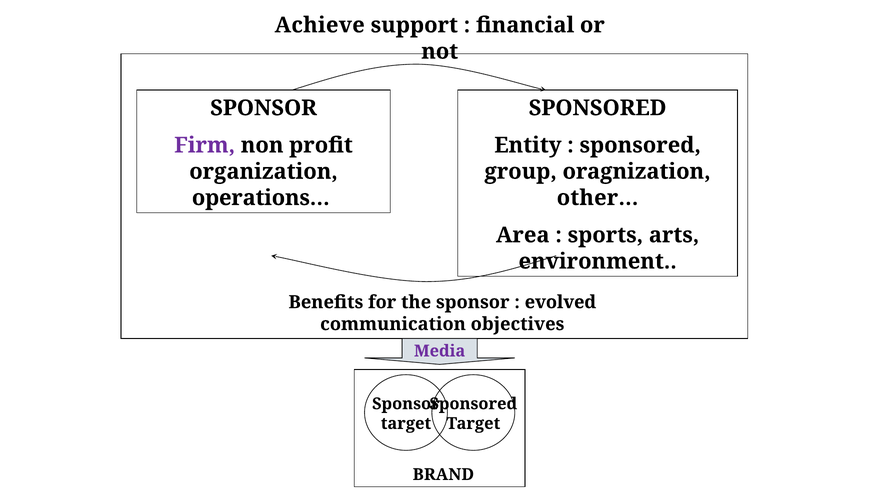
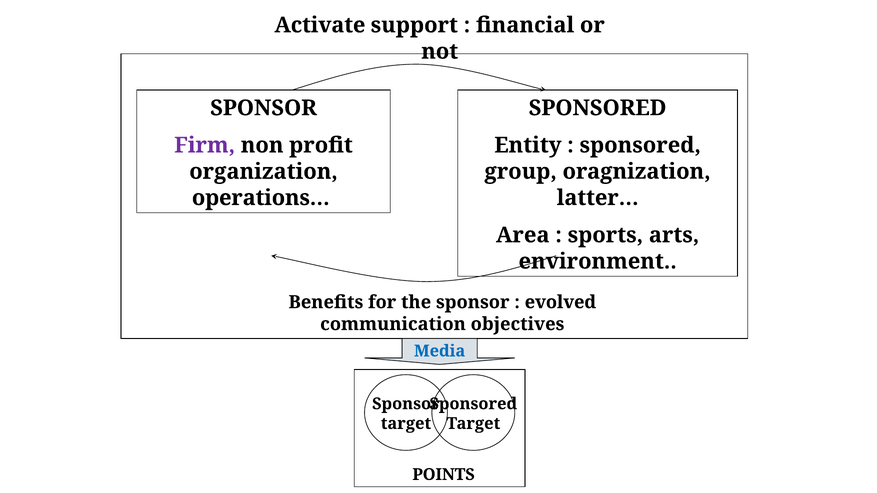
Achieve: Achieve -> Activate (320, 25)
other…: other… -> latter… (598, 198)
Media colour: purple -> blue (440, 351)
BRAND: BRAND -> POINTS (444, 475)
